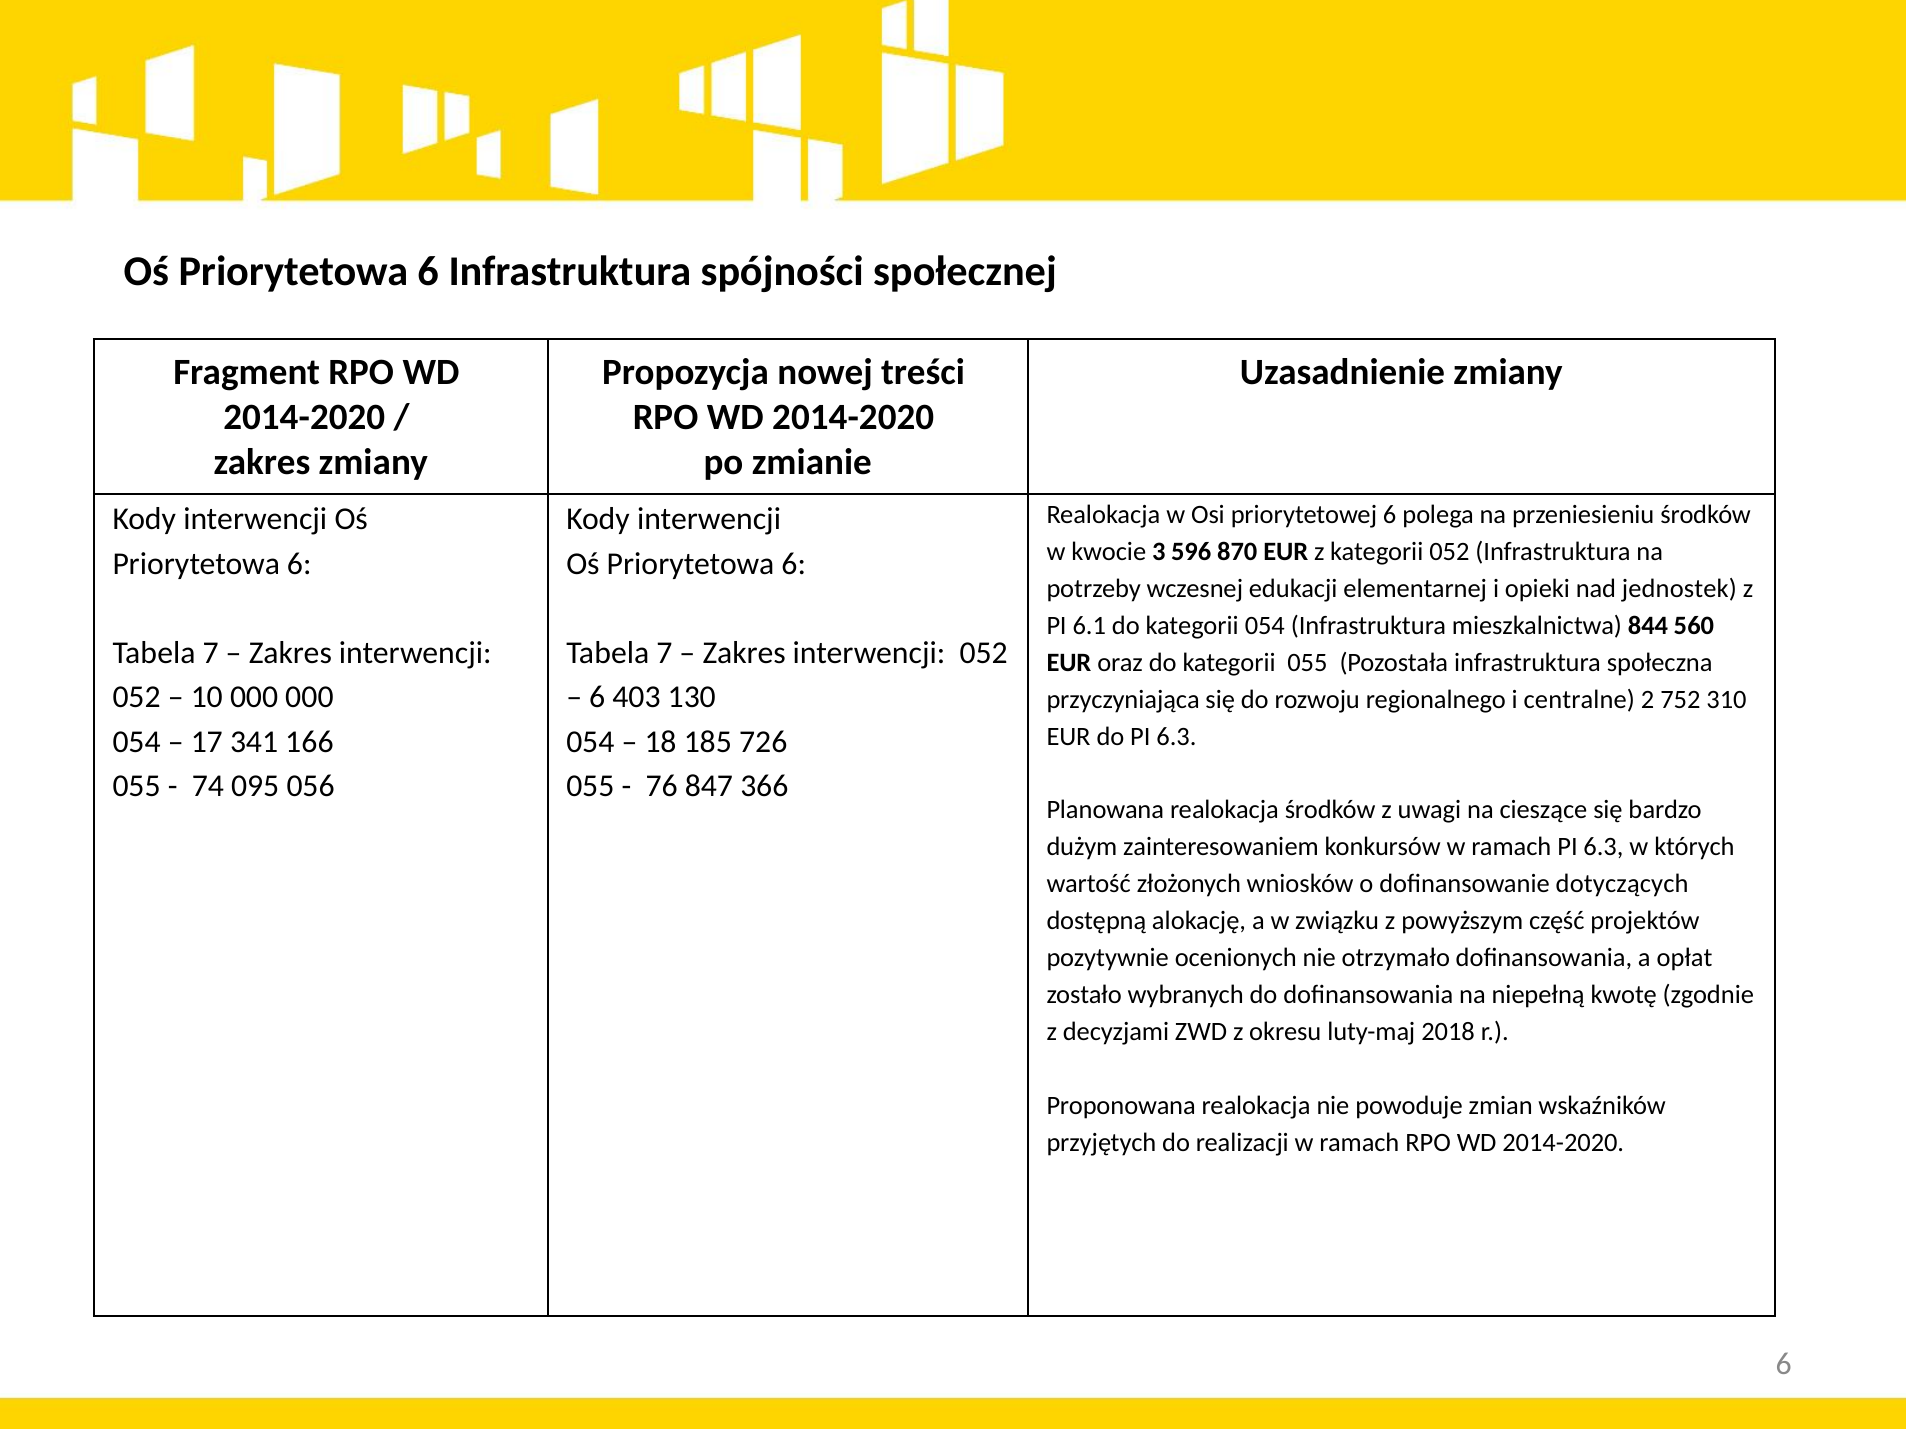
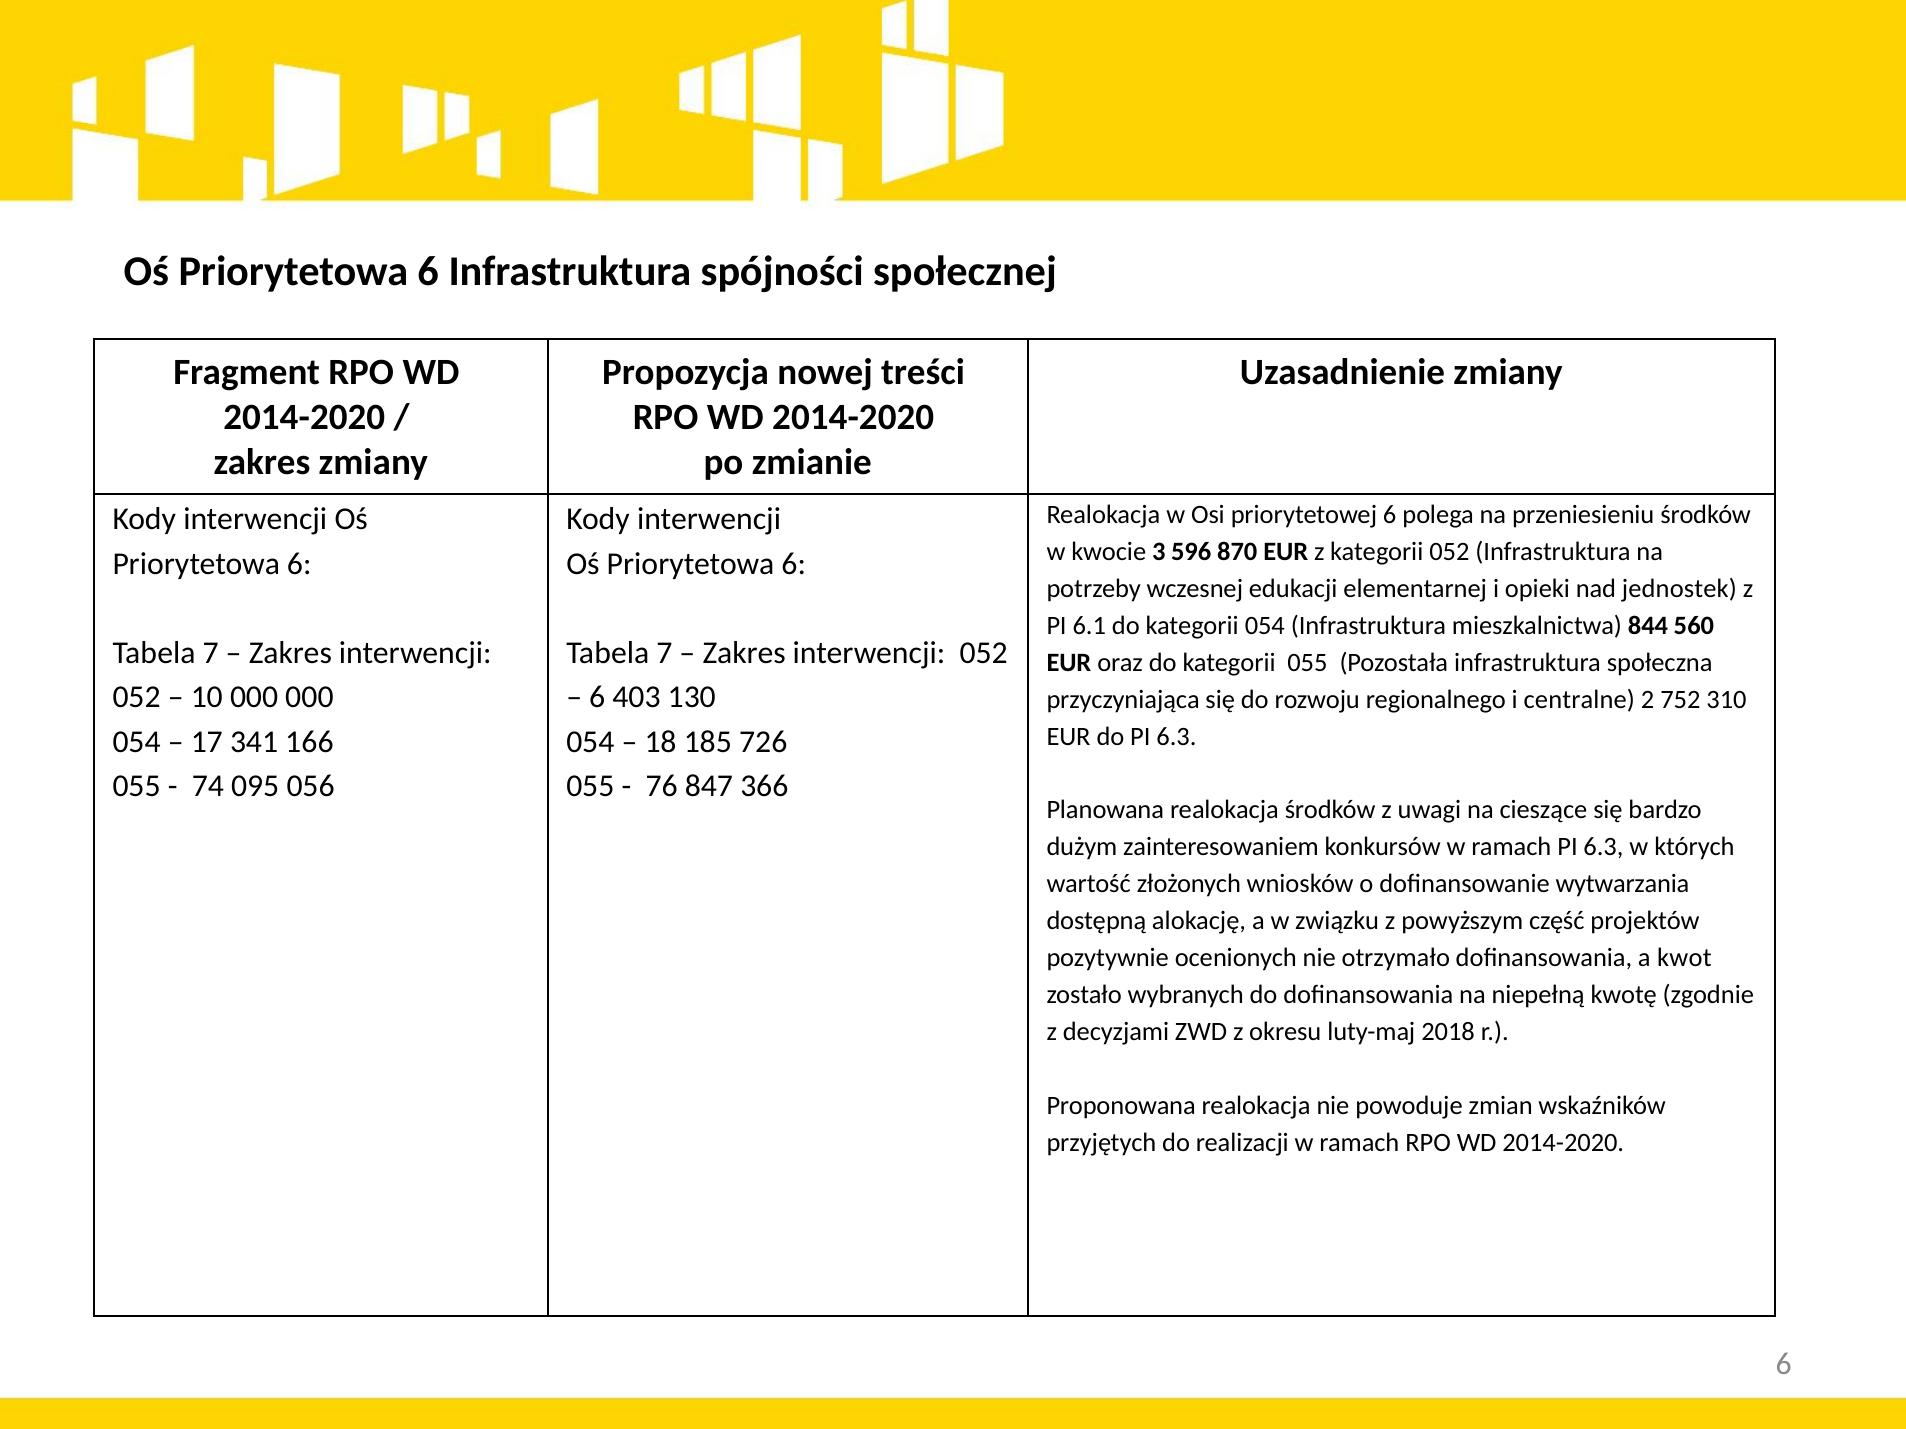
dotyczących: dotyczących -> wytwarzania (1622, 884)
opłat: opłat -> kwot (1684, 958)
